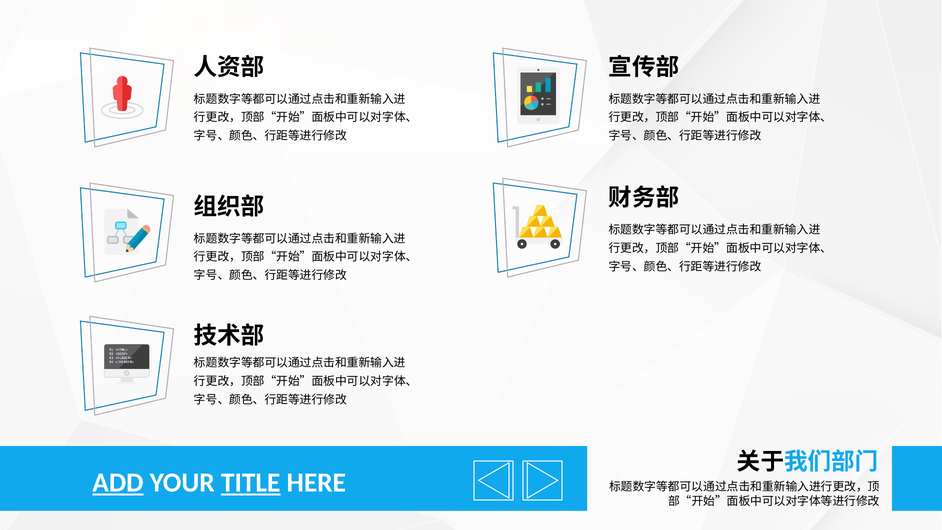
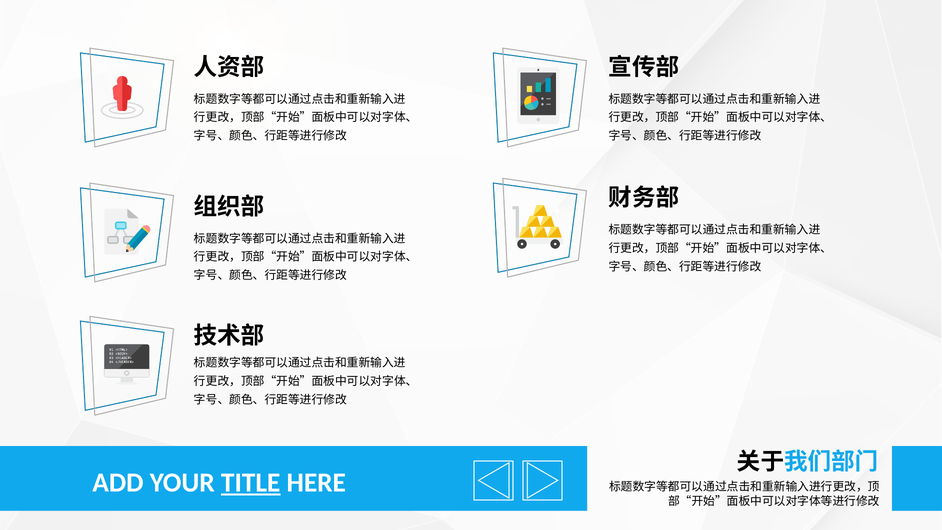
ADD underline: present -> none (118, 483)
